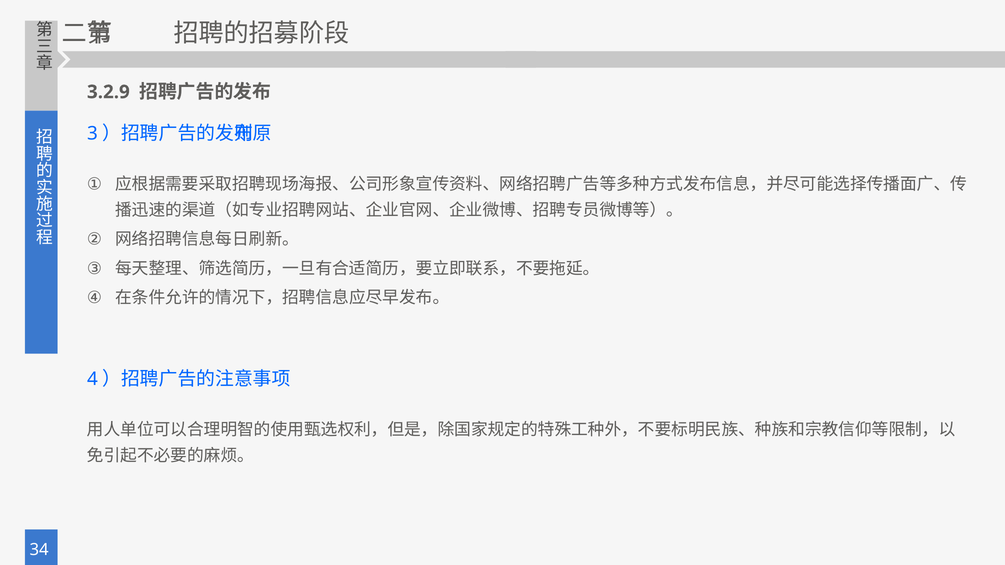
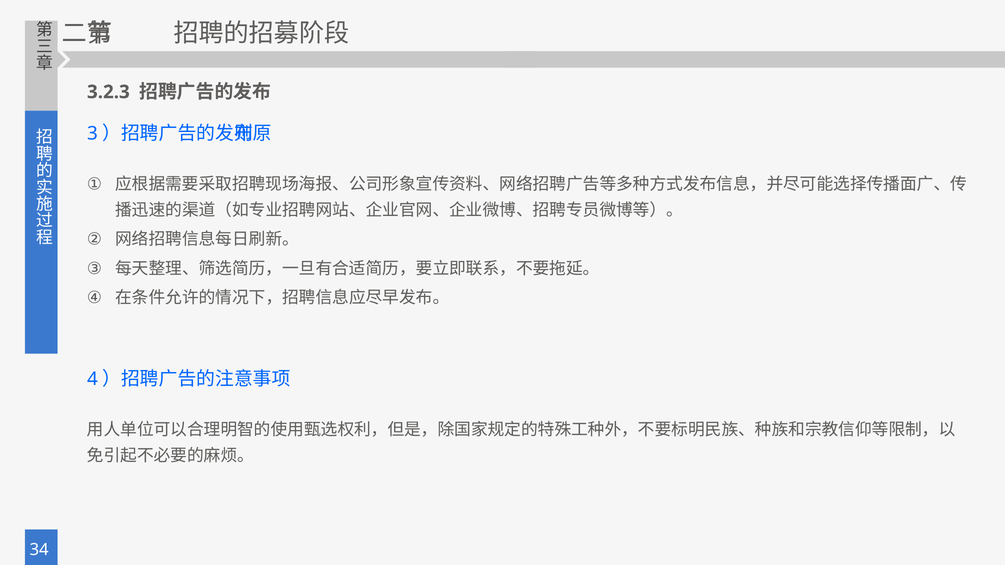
3.2.9: 3.2.9 -> 3.2.3 (108, 92)
